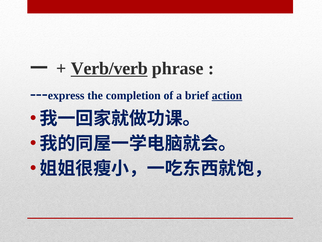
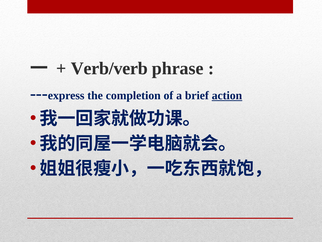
Verb/verb underline: present -> none (109, 68)
